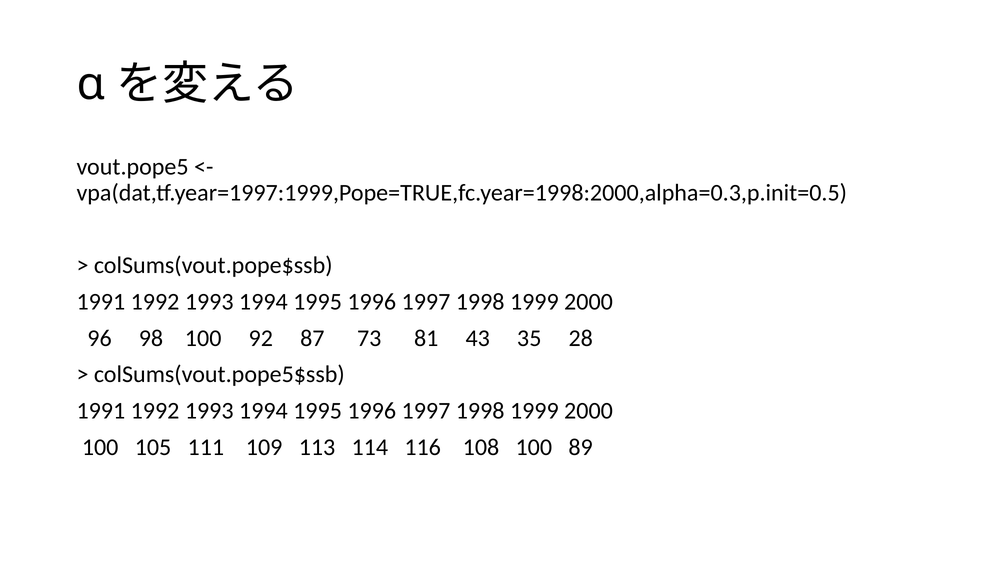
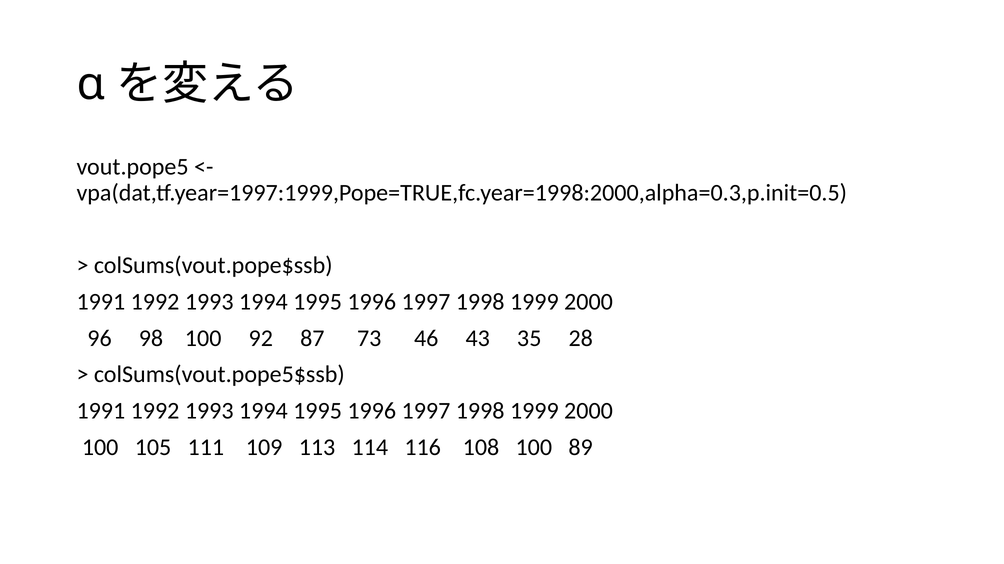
81: 81 -> 46 (426, 339)
